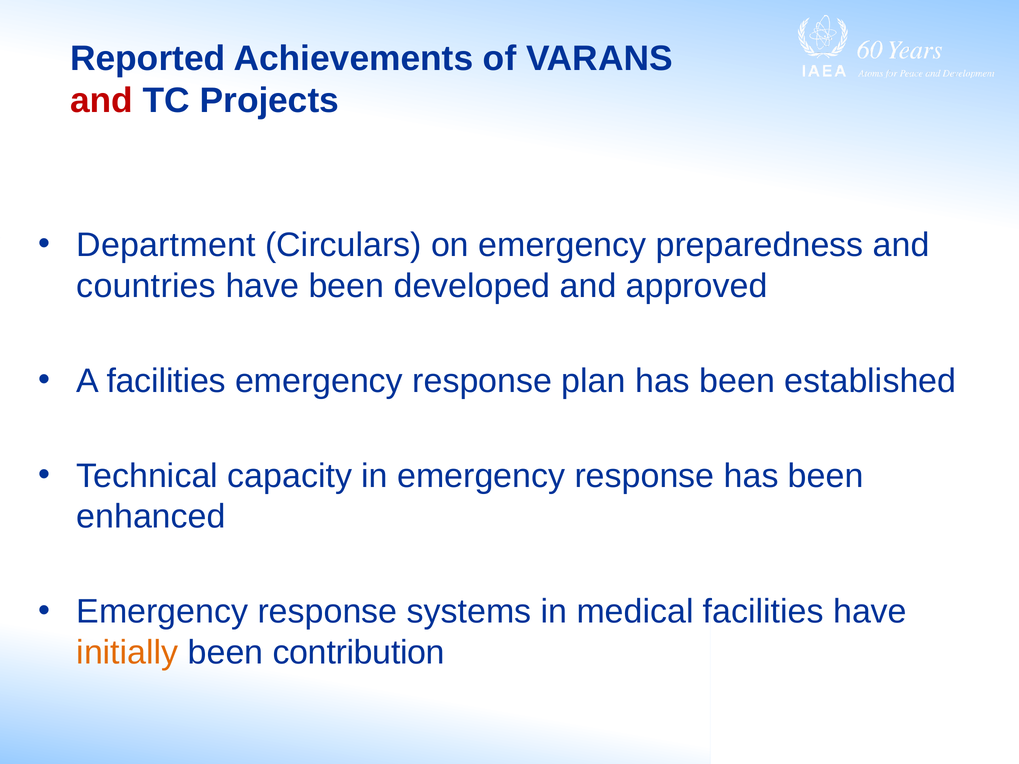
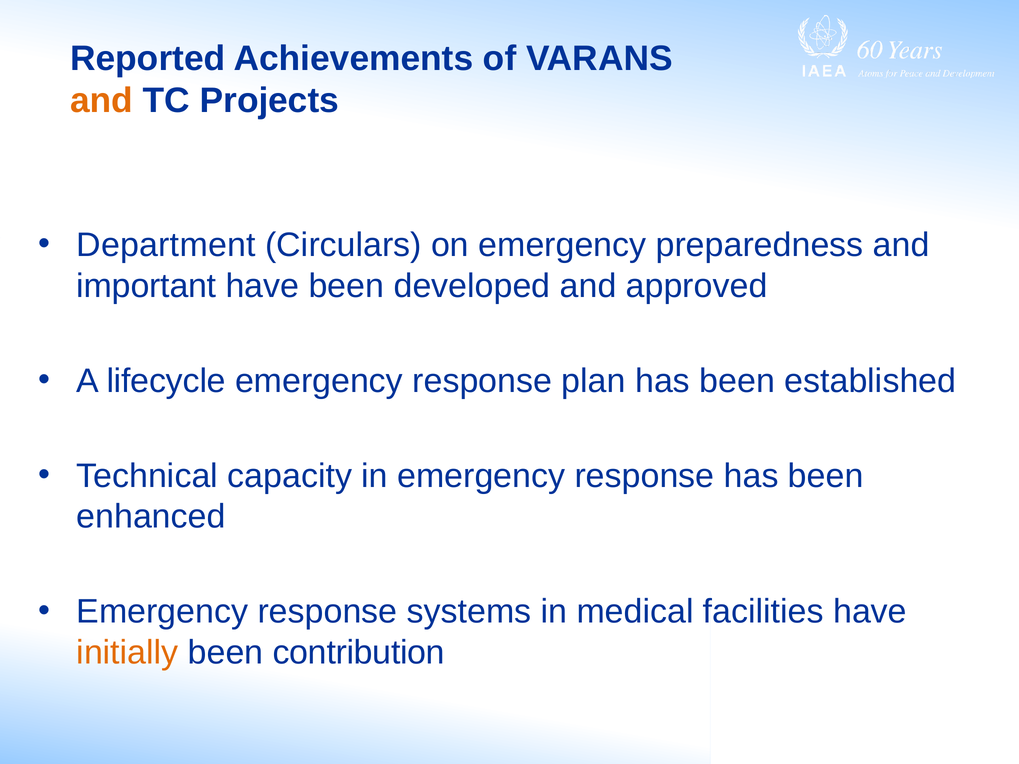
and colour: red -> orange (102, 101)
countries: countries -> important (146, 286)
A facilities: facilities -> lifecycle (166, 381)
